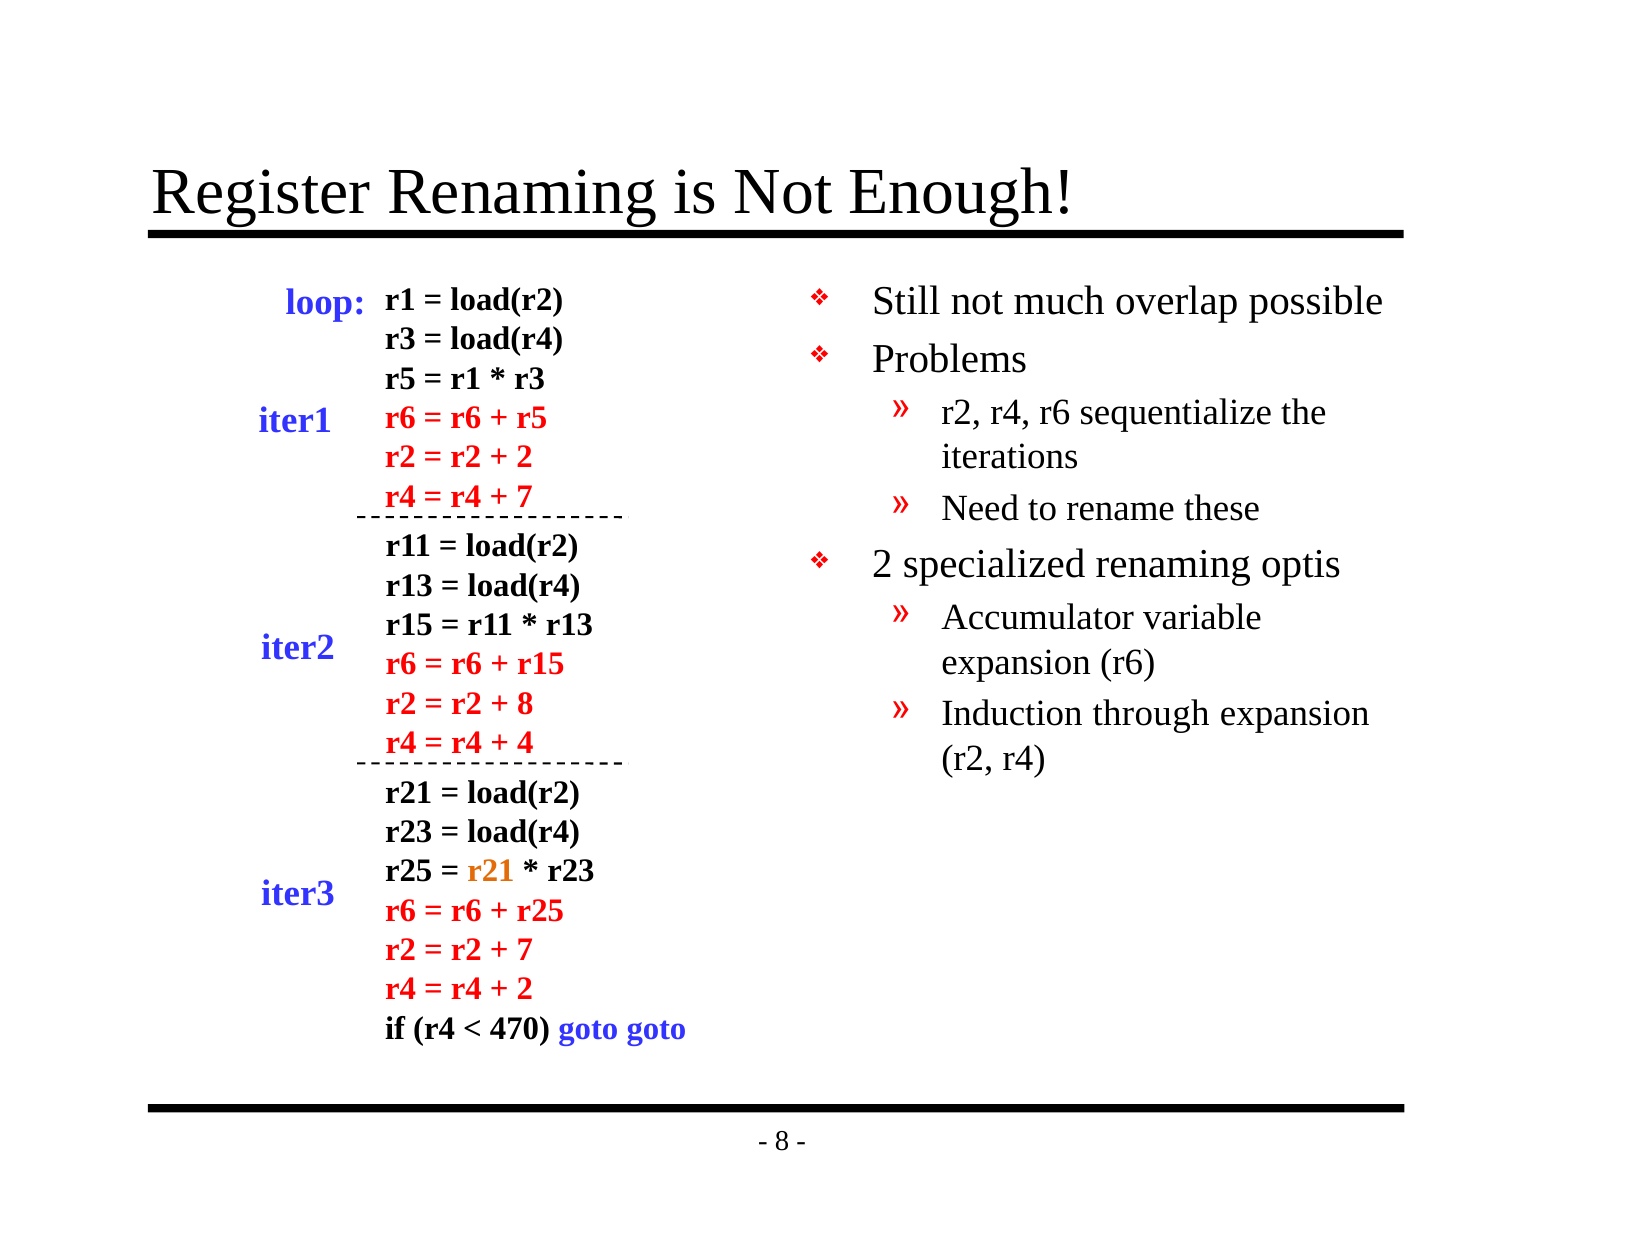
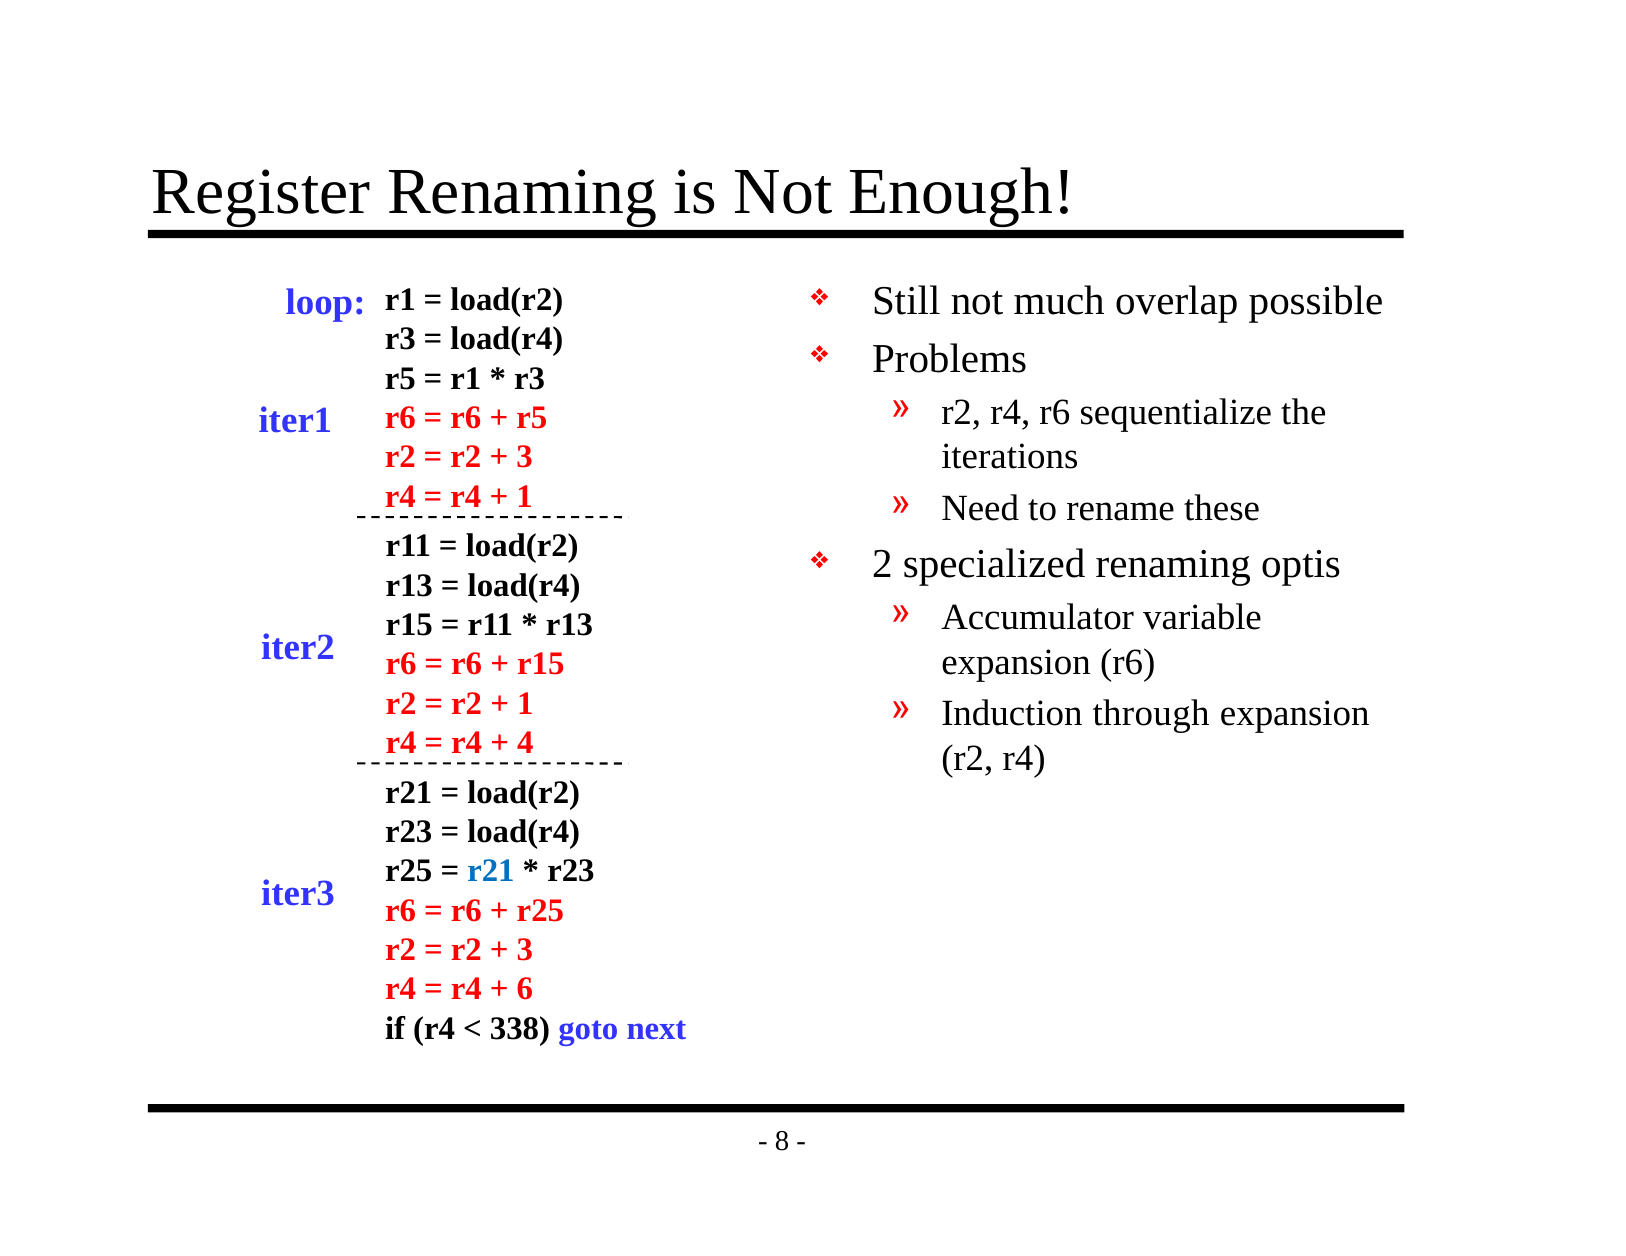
2: 2 -> 3 (525, 457)
7: 7 -> 1 (525, 497)
8: 8 -> 1 (525, 704)
r21 colour: orange -> blue (491, 871)
7: 7 -> 3 (525, 950)
2: 2 -> 6 (525, 990)
470: 470 -> 338 (520, 1029)
goto goto: goto -> next (656, 1029)
